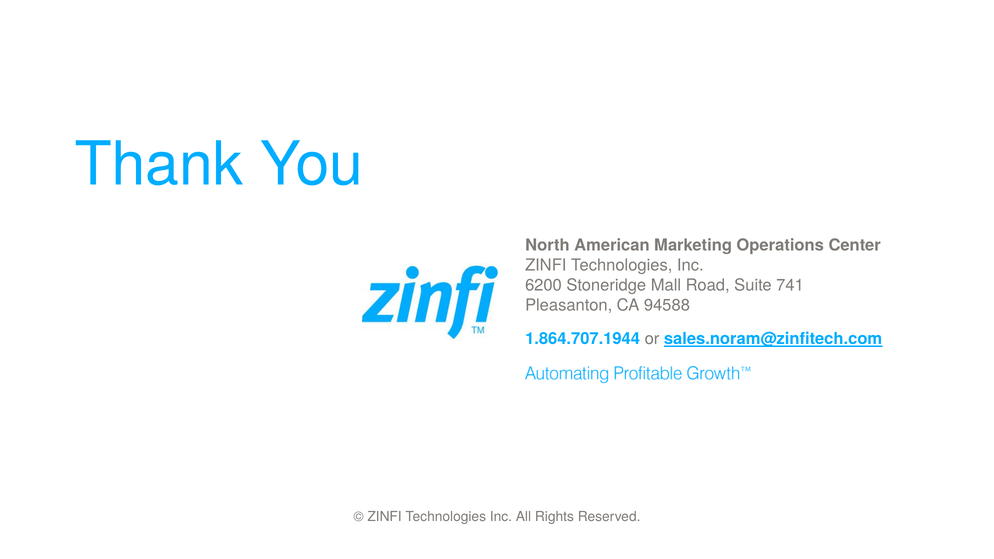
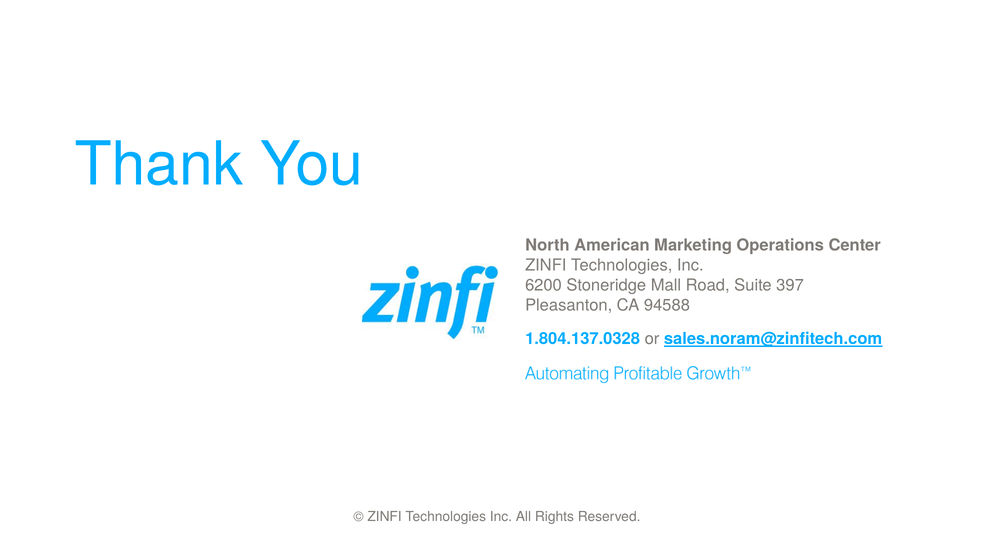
741: 741 -> 397 (790, 285)
1.864.707.1944: 1.864.707.1944 -> 1.804.137.0328 (583, 339)
